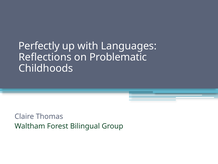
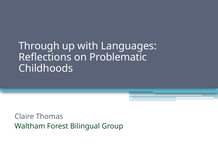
Perfectly: Perfectly -> Through (39, 46)
